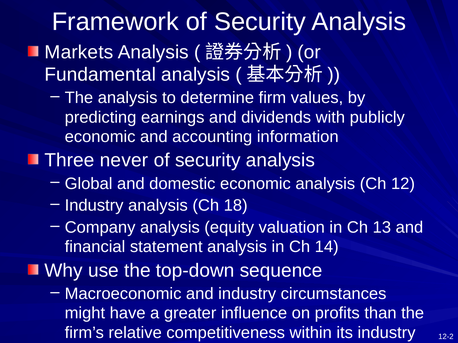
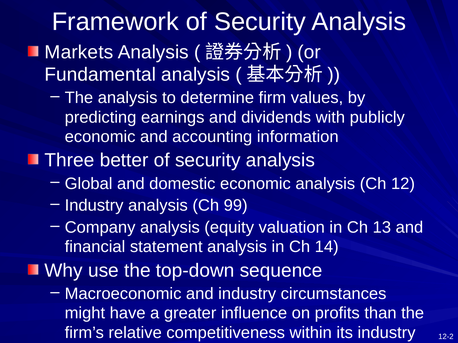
never: never -> better (124, 160)
18: 18 -> 99 (236, 206)
